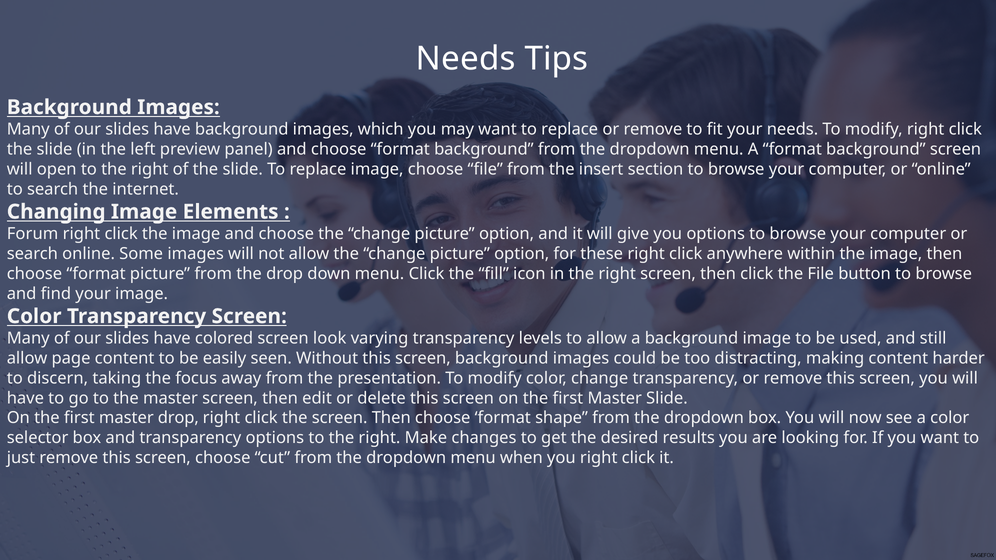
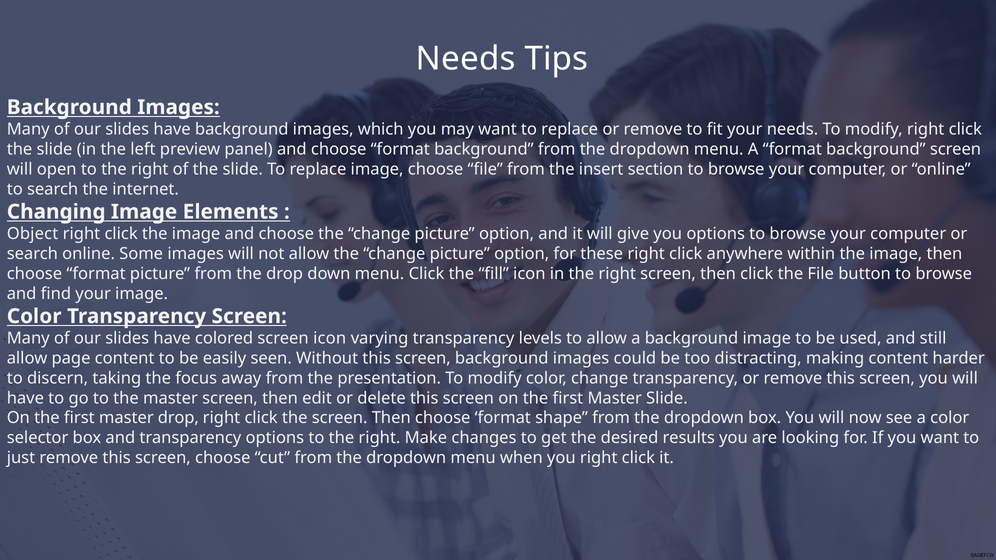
Forum: Forum -> Object (33, 234)
screen look: look -> icon (330, 339)
